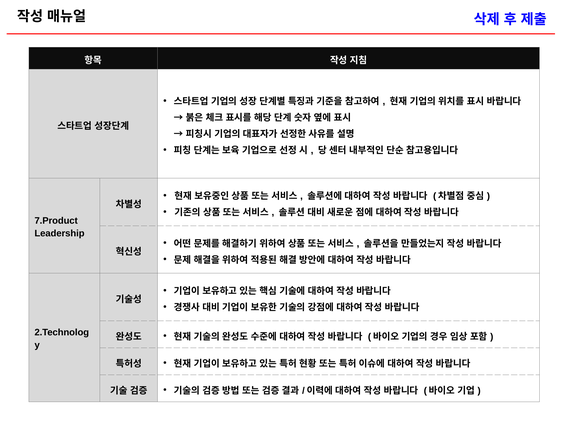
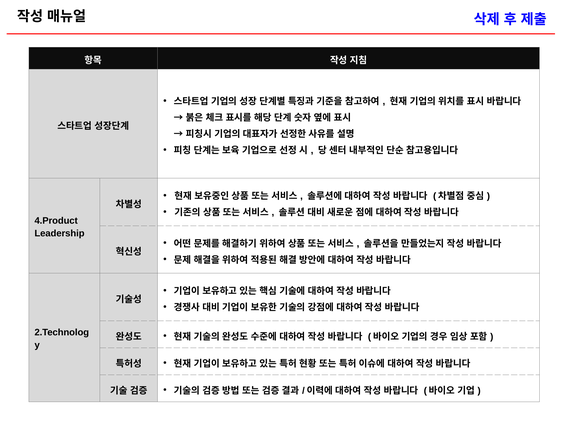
7.Product: 7.Product -> 4.Product (56, 221)
